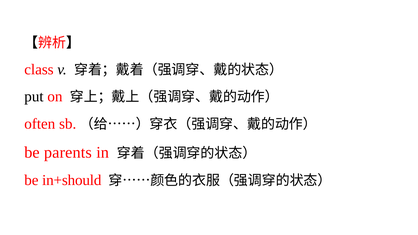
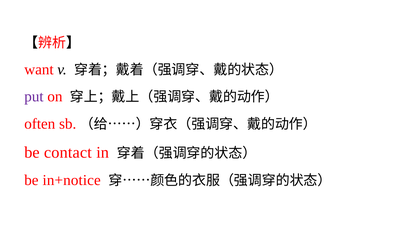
class: class -> want (39, 70)
put colour: black -> purple (34, 97)
parents: parents -> contact (68, 152)
in+should: in+should -> in+notice (72, 180)
